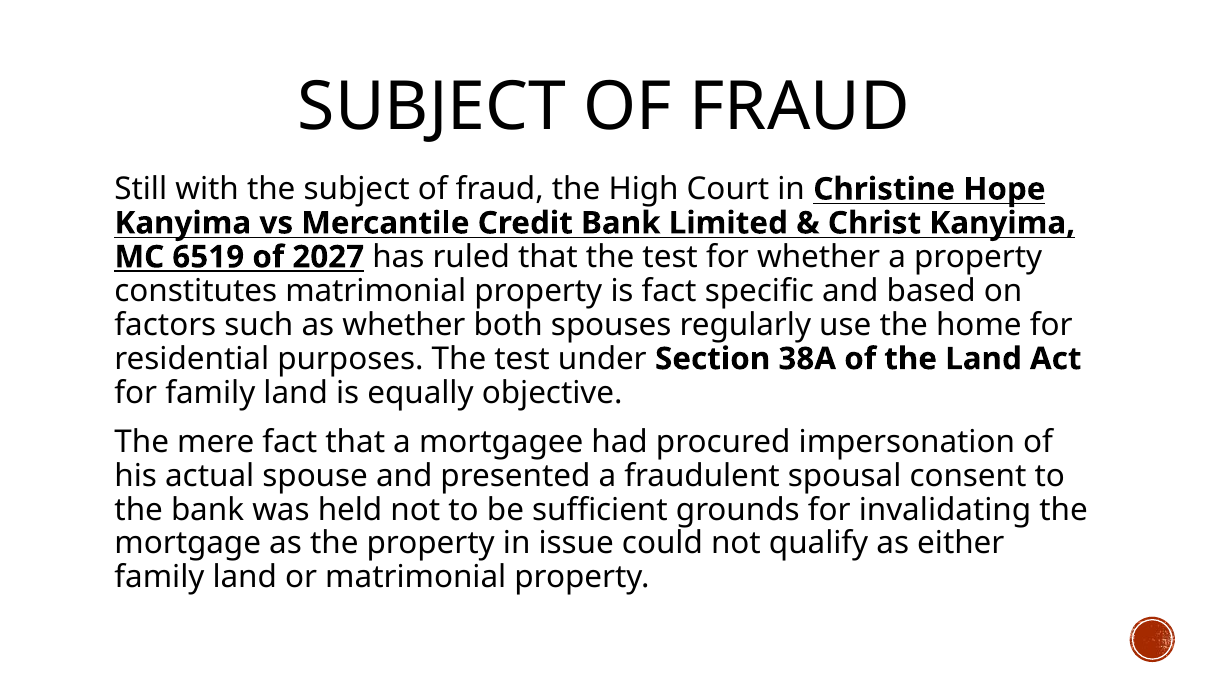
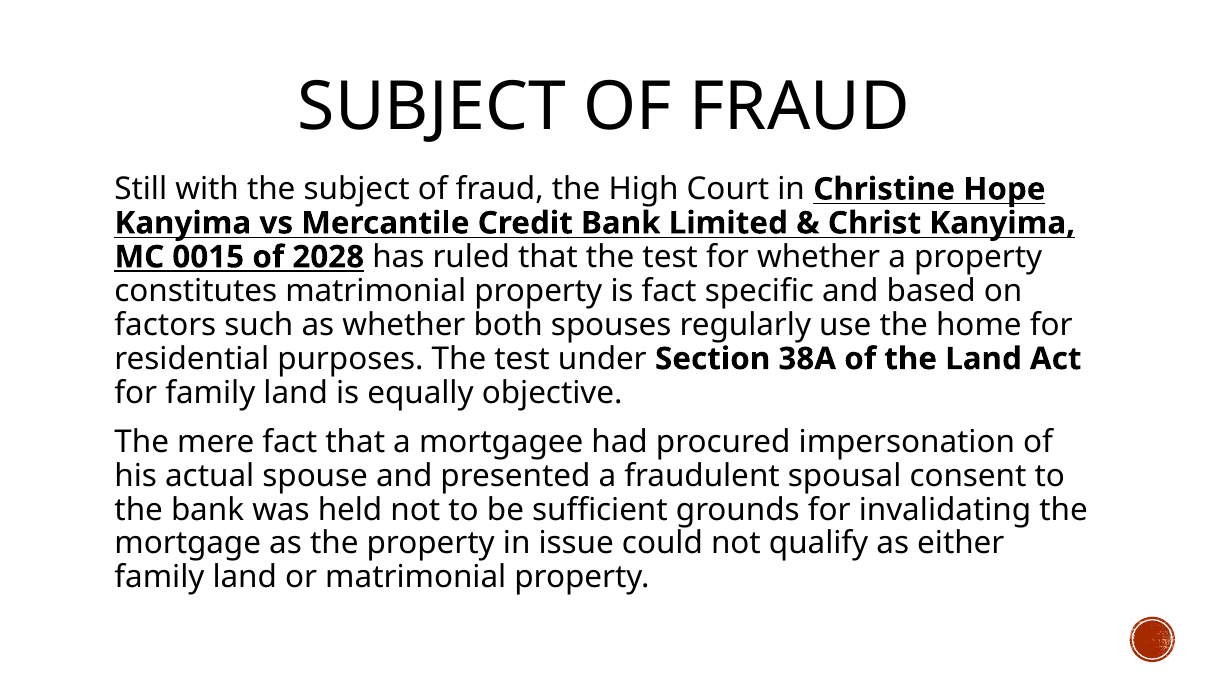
6519: 6519 -> 0015 (208, 257)
2027: 2027 -> 2028 (328, 257)
